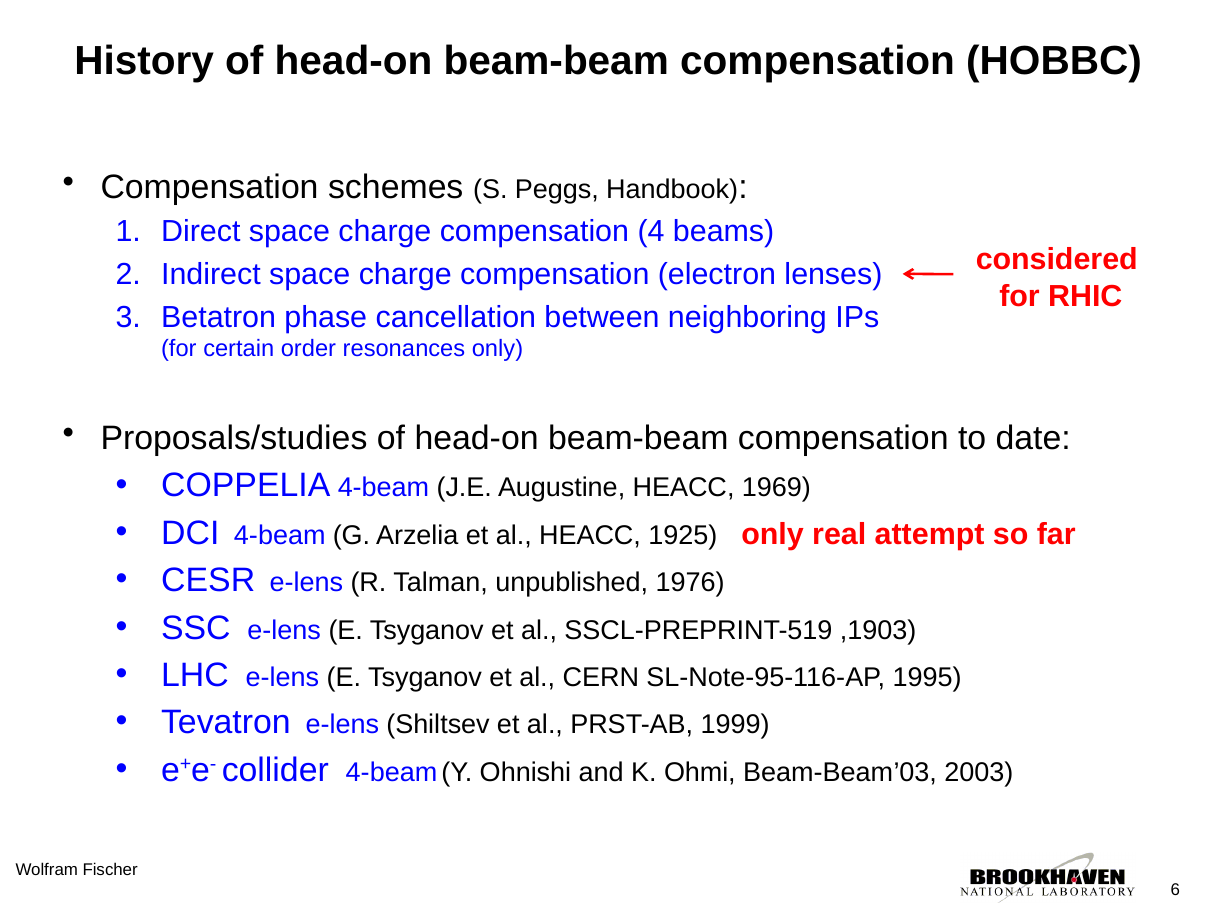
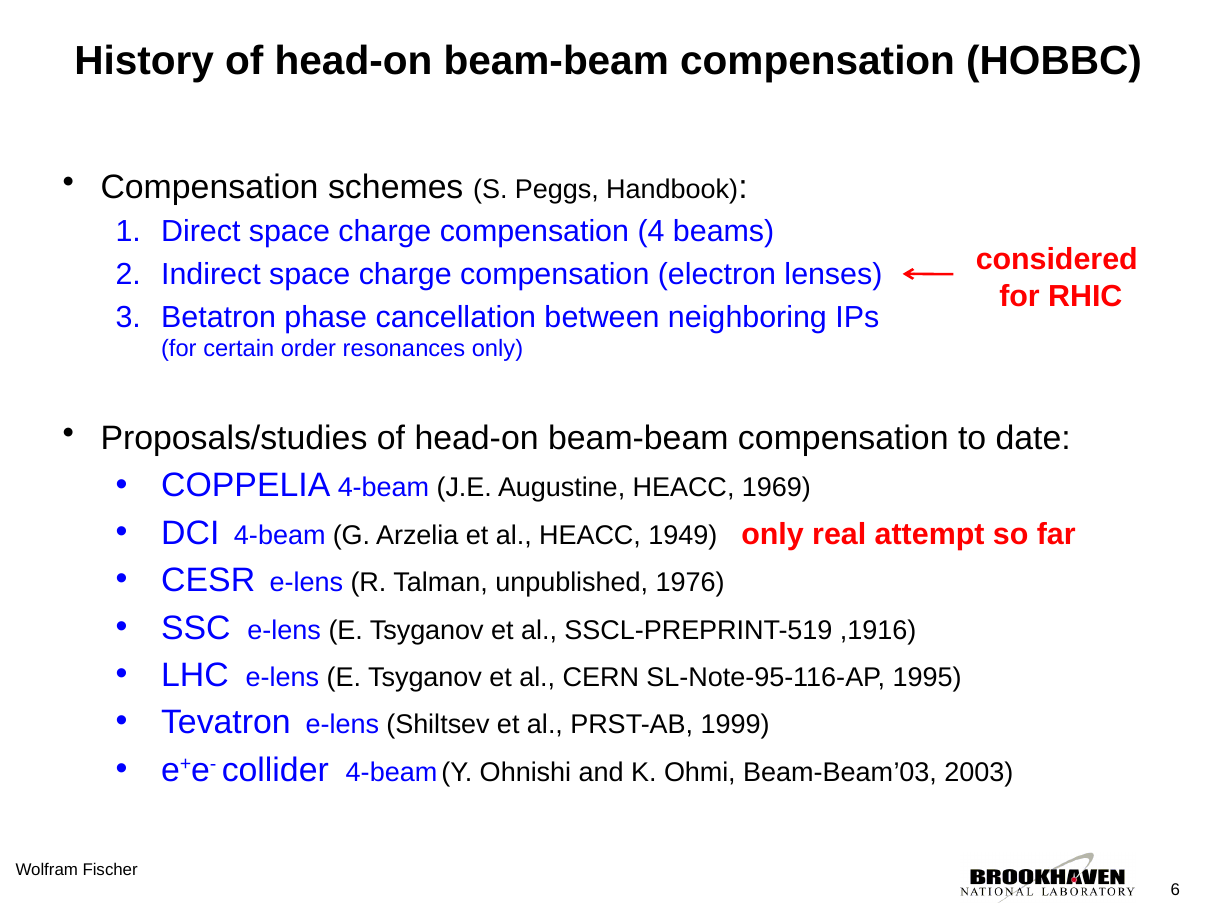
1925: 1925 -> 1949 (683, 535)
,1903: ,1903 -> ,1916 (878, 630)
